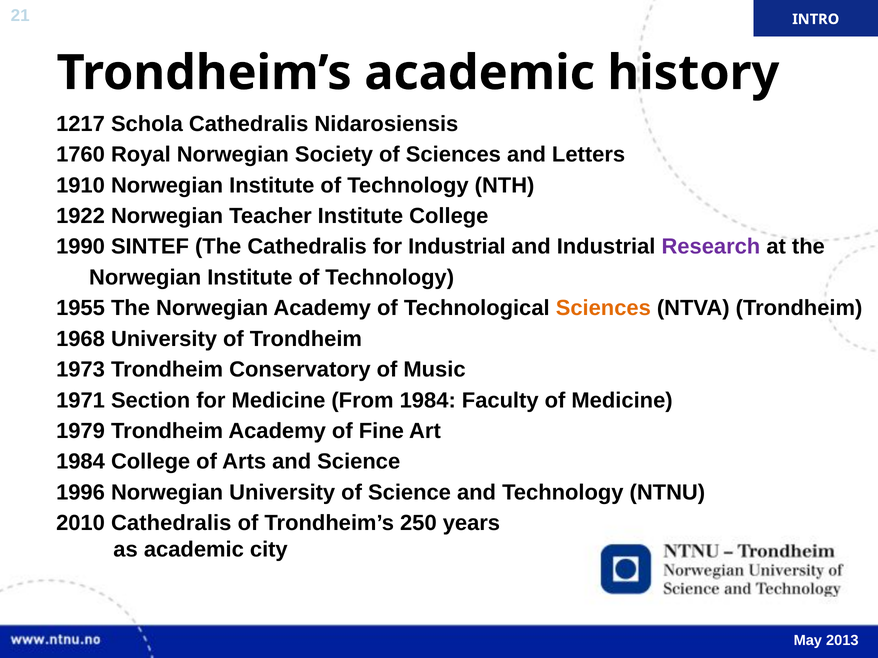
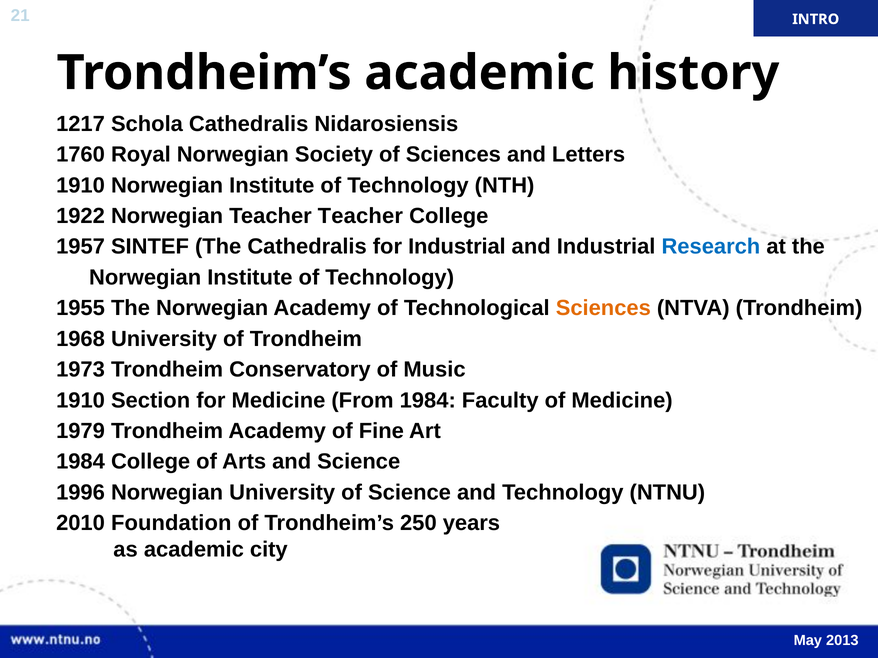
Teacher Institute: Institute -> Teacher (360, 216)
1990: 1990 -> 1957 (81, 247)
Research colour: purple -> blue (711, 247)
1971: 1971 -> 1910 (81, 401)
2010 Cathedralis: Cathedralis -> Foundation (171, 523)
